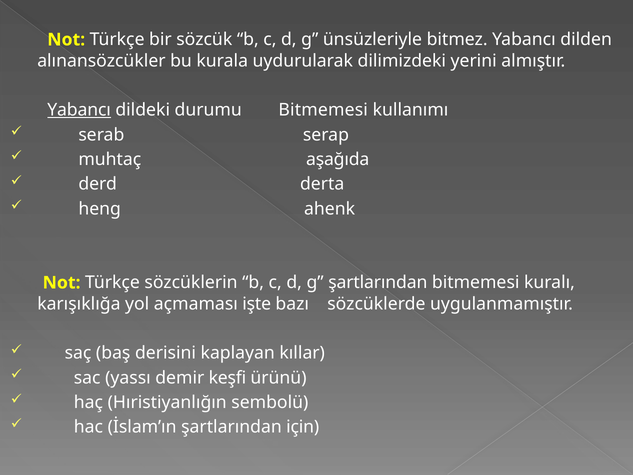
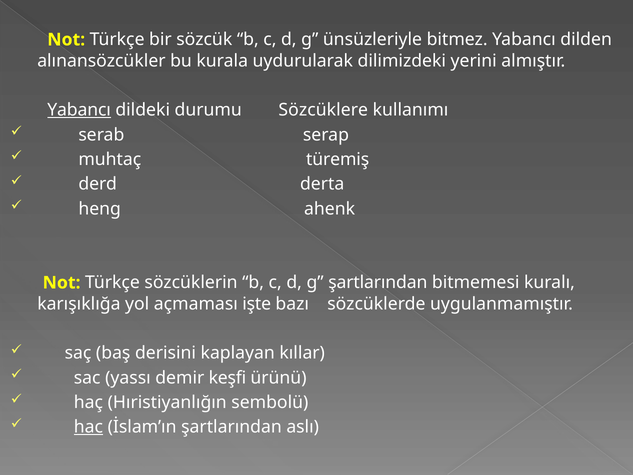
durumu Bitmemesi: Bitmemesi -> Sözcüklere (323, 110)
aşağıda: aşağıda -> türemiş (338, 159)
hac underline: none -> present (88, 427)
için: için -> aslı (303, 427)
